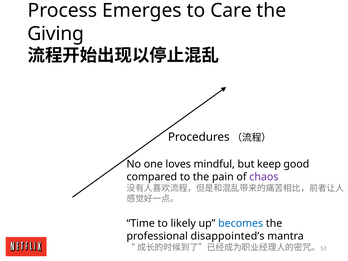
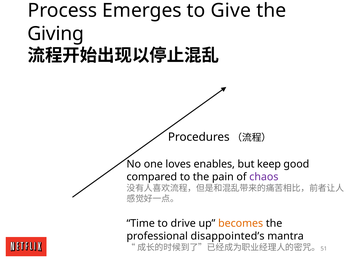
Care: Care -> Give (231, 10)
mindful: mindful -> enables (214, 164)
likely: likely -> drive (183, 223)
becomes colour: blue -> orange (241, 223)
